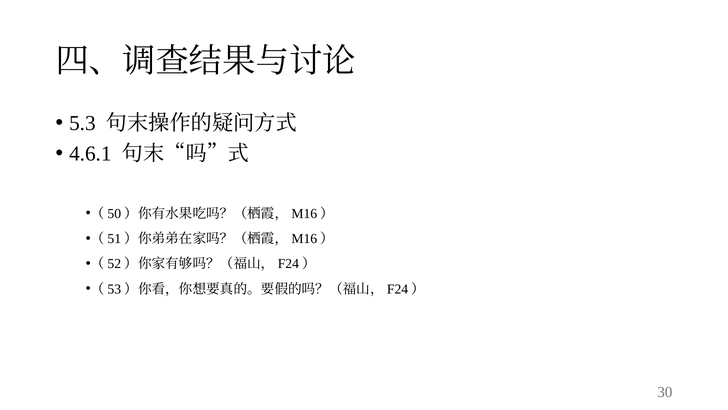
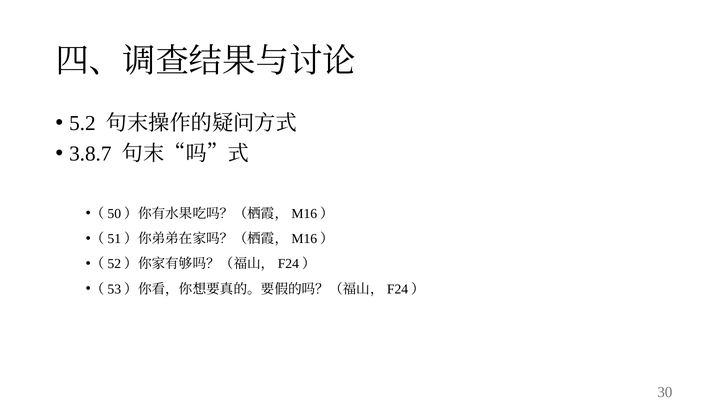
5.3: 5.3 -> 5.2 (82, 123)
4.6.1: 4.6.1 -> 3.8.7 (90, 154)
